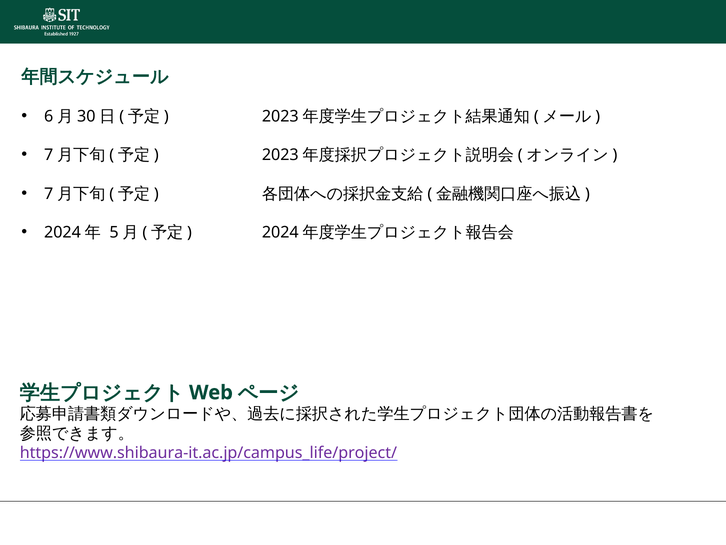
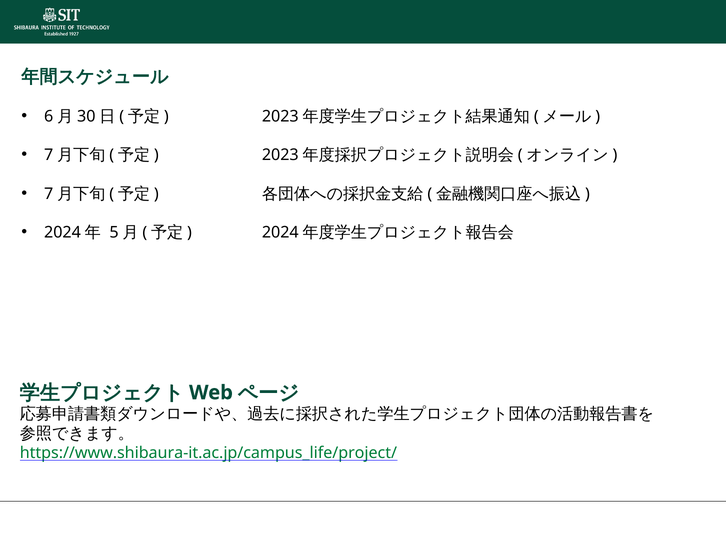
https://www.shibaura-it.ac.jp/campus_life/project/ colour: purple -> green (208, 452)
